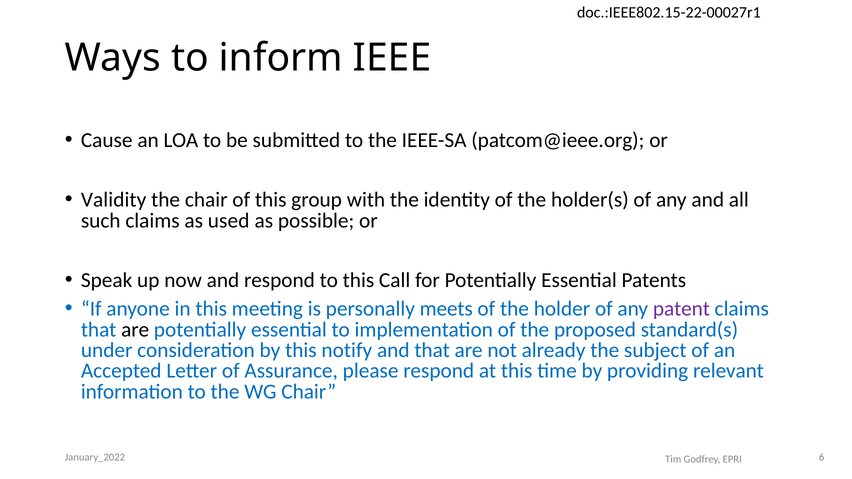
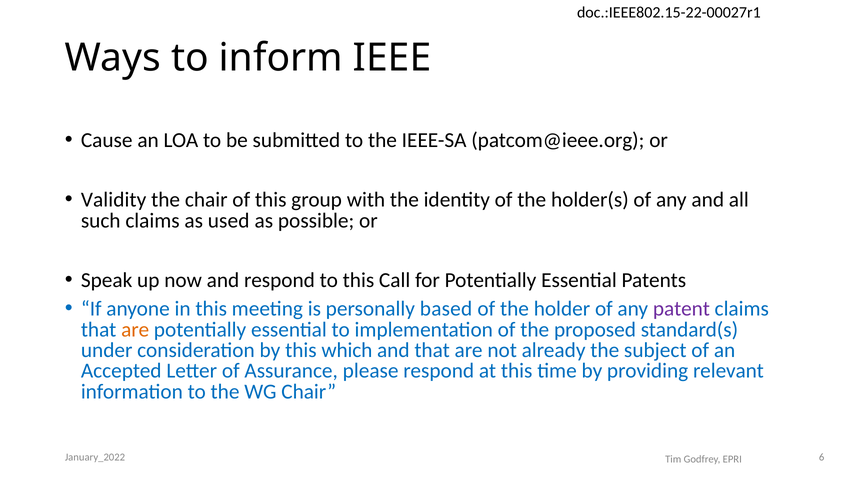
meets: meets -> based (446, 309)
are colour: black -> orange (135, 330)
notify: notify -> which (347, 350)
